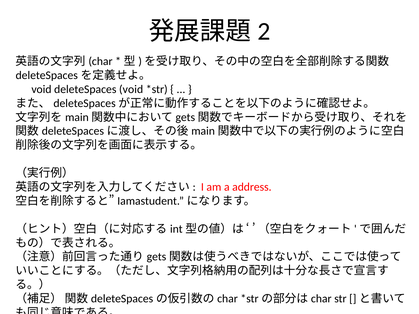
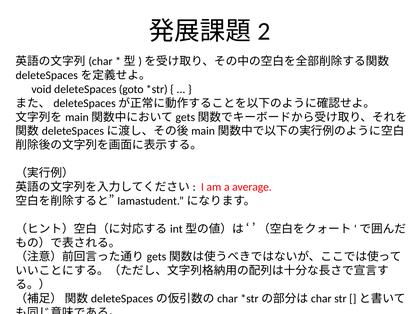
deleteSpaces void: void -> goto (131, 89)
address: address -> average (252, 187)
